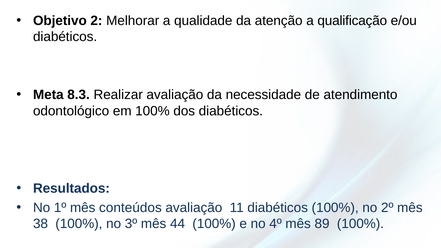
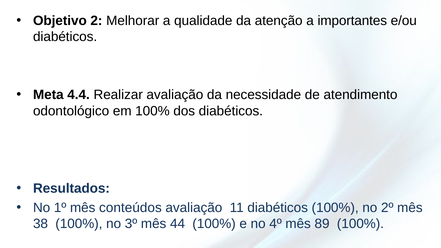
qualificação: qualificação -> importantes (352, 21)
8.3: 8.3 -> 4.4 (79, 95)
